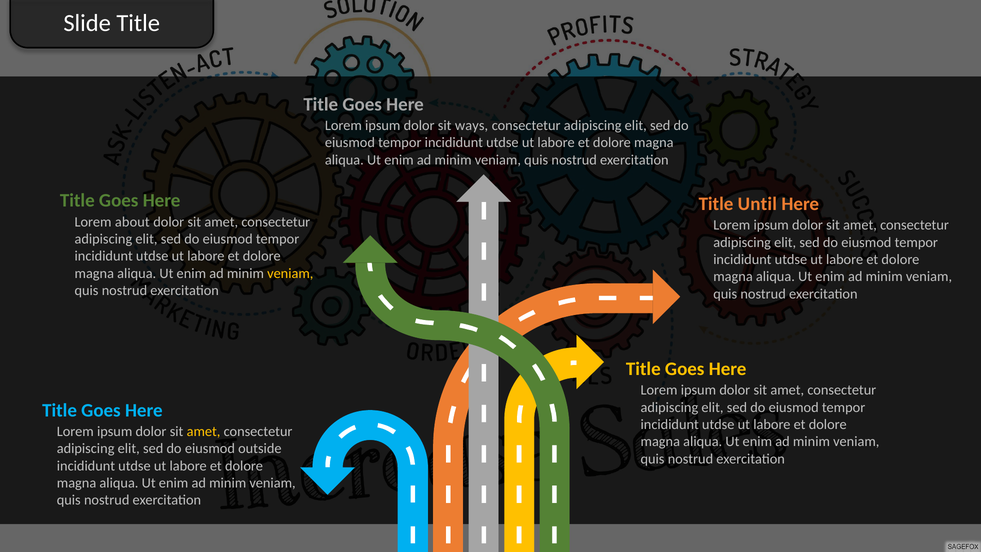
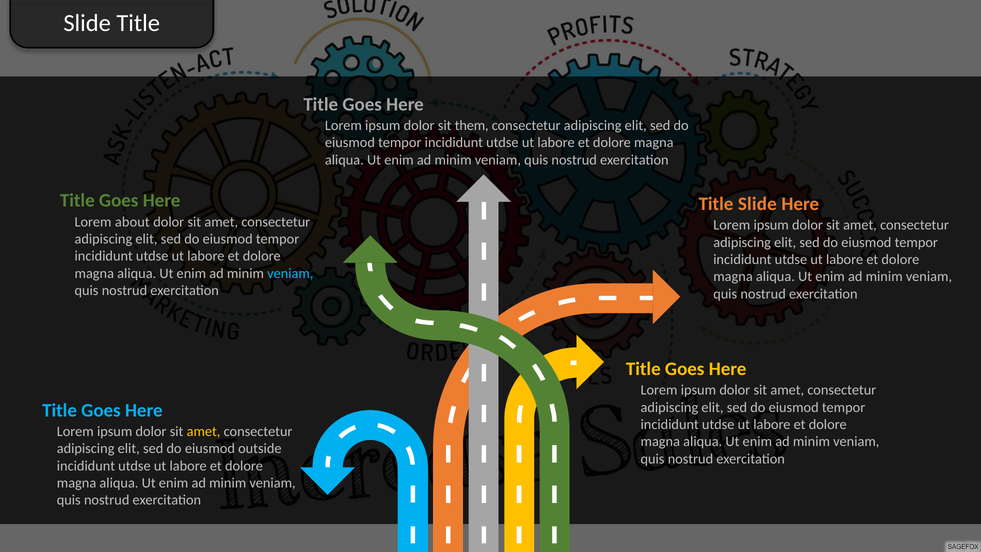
ways: ways -> them (472, 125)
Title Until: Until -> Slide (757, 204)
veniam colour: yellow -> light blue (290, 273)
